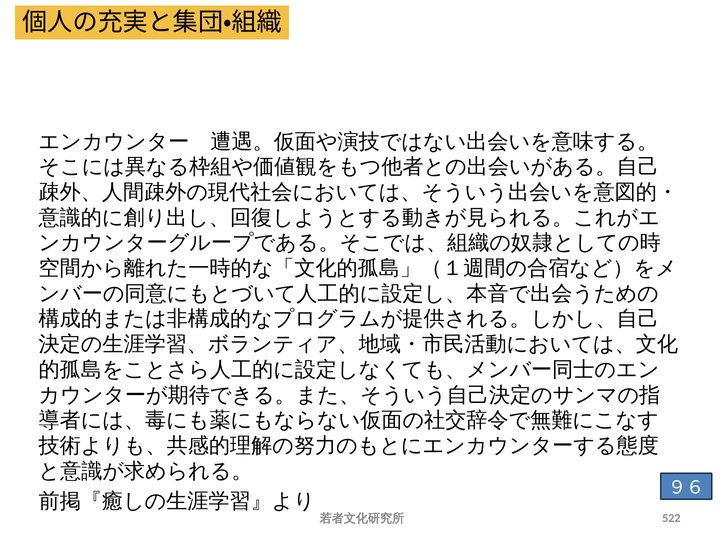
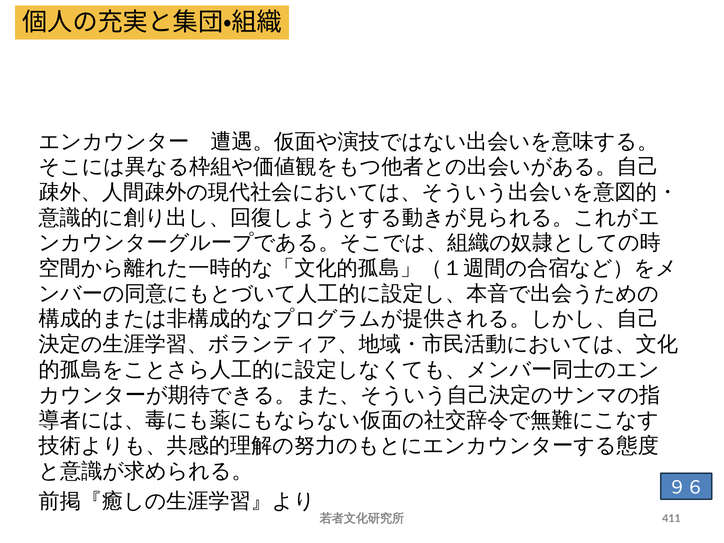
522: 522 -> 411 (671, 518)
